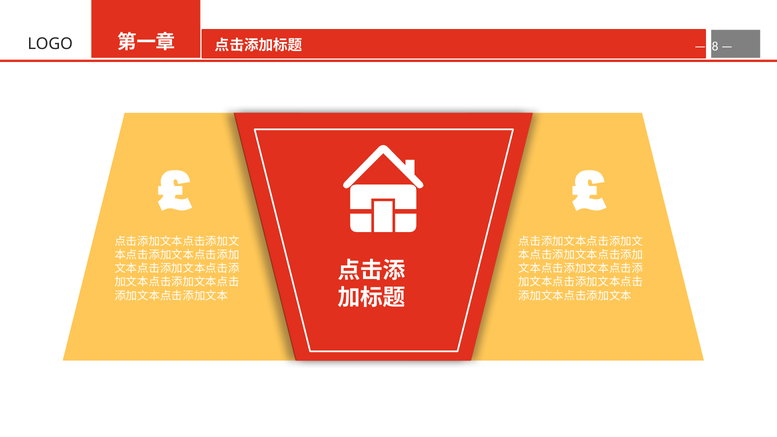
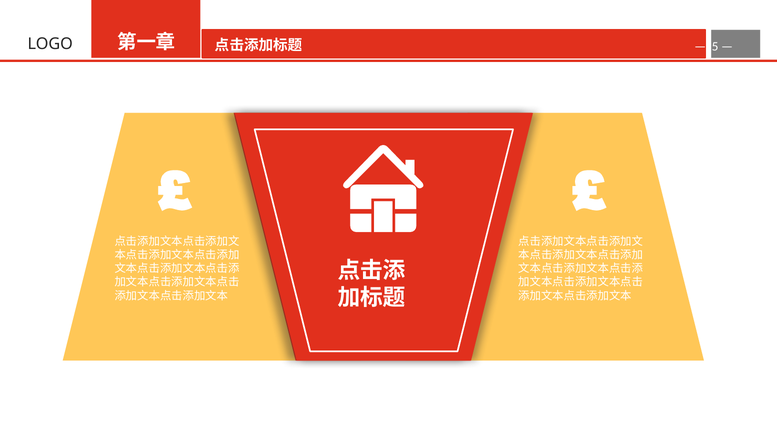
8: 8 -> 5 (715, 46)
